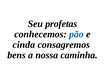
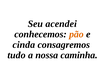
profetas: profetas -> acendei (61, 24)
pão colour: blue -> orange (76, 34)
bens: bens -> tudo (17, 55)
